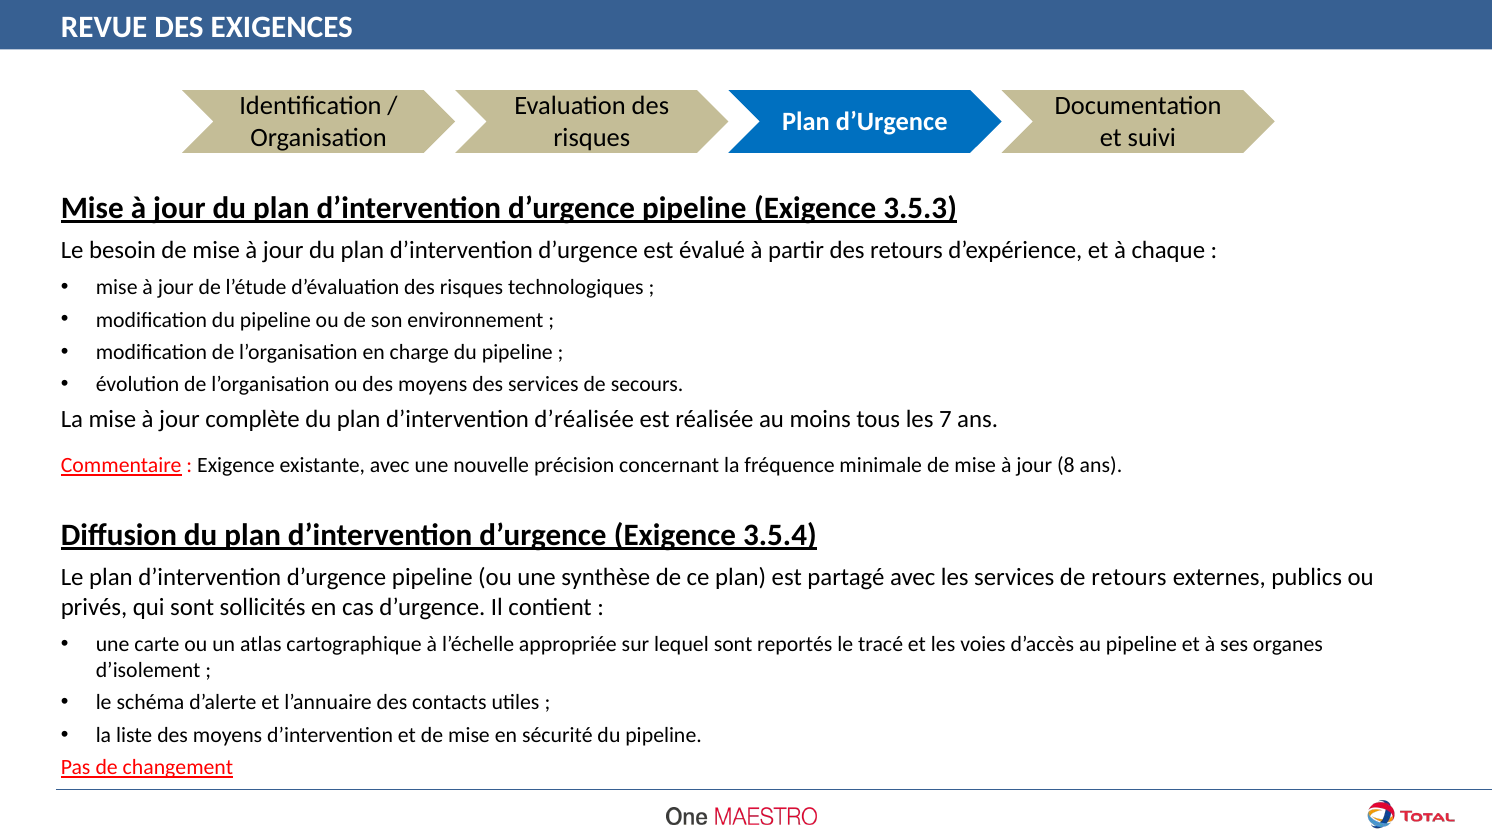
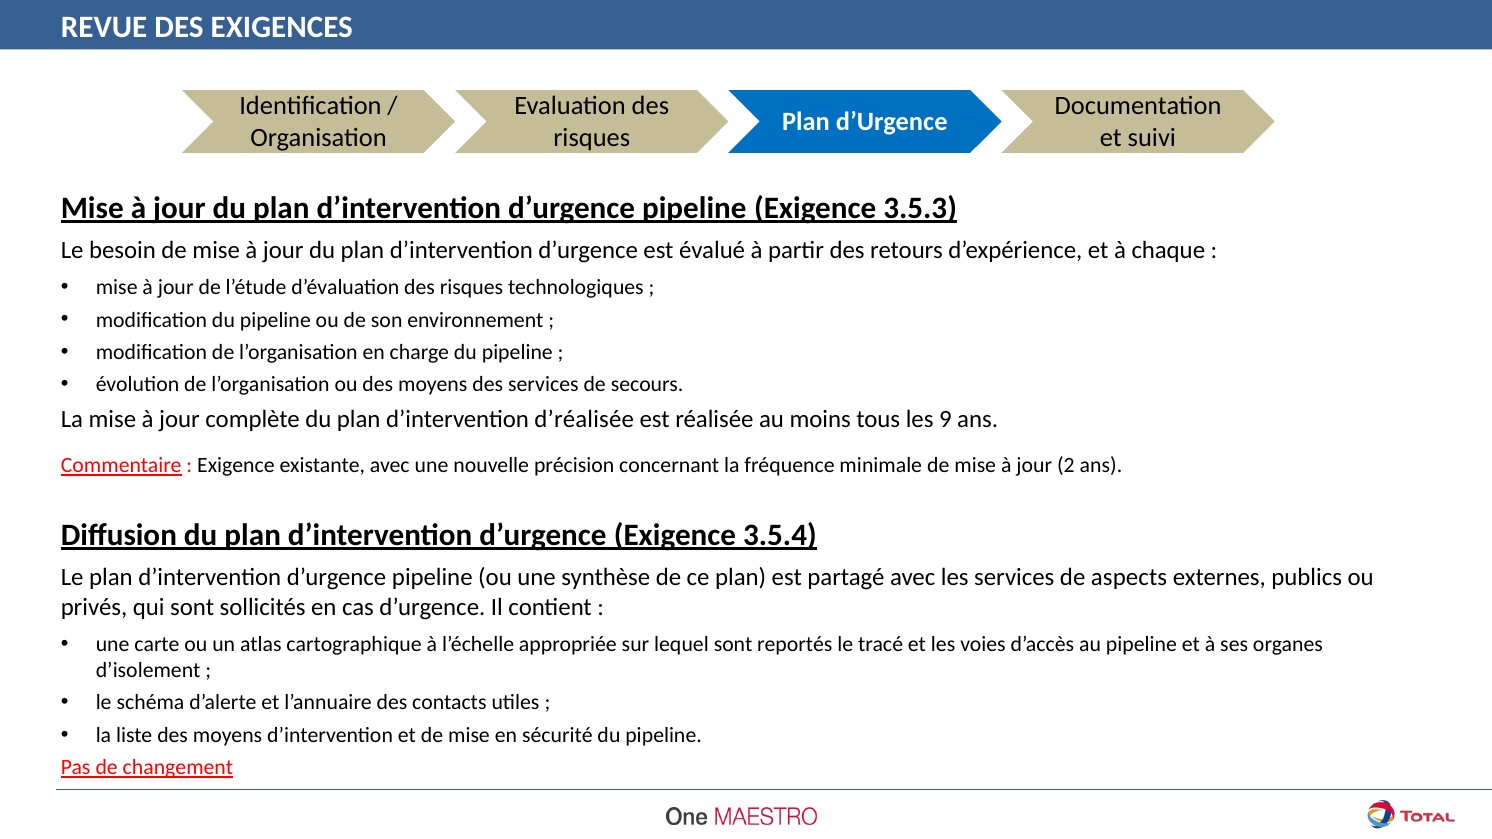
7: 7 -> 9 (945, 419)
jour 8: 8 -> 2 (1066, 465)
de retours: retours -> aspects (1129, 578)
